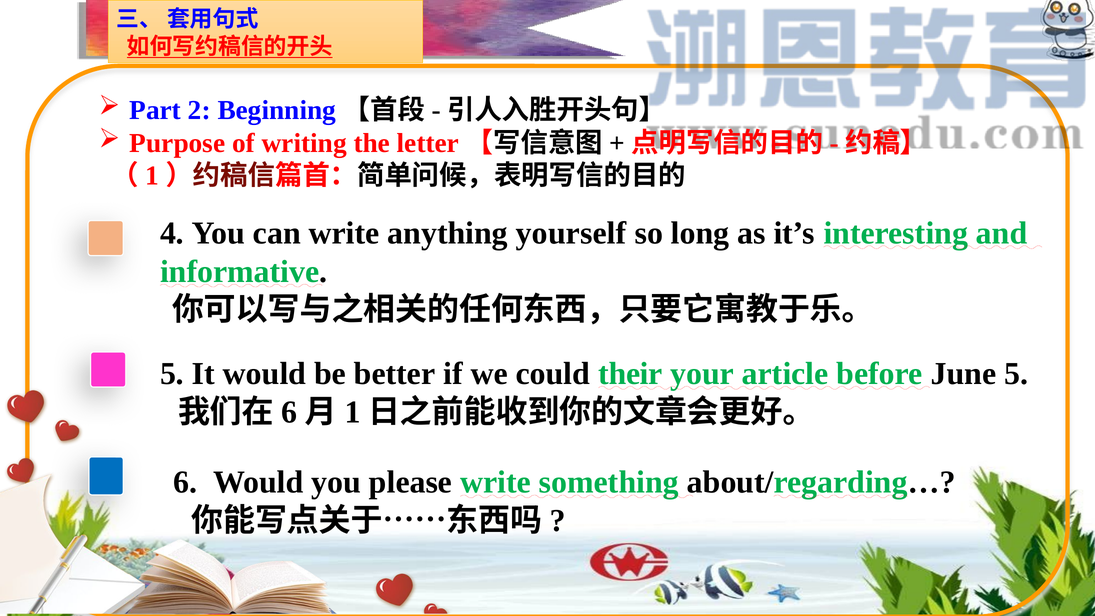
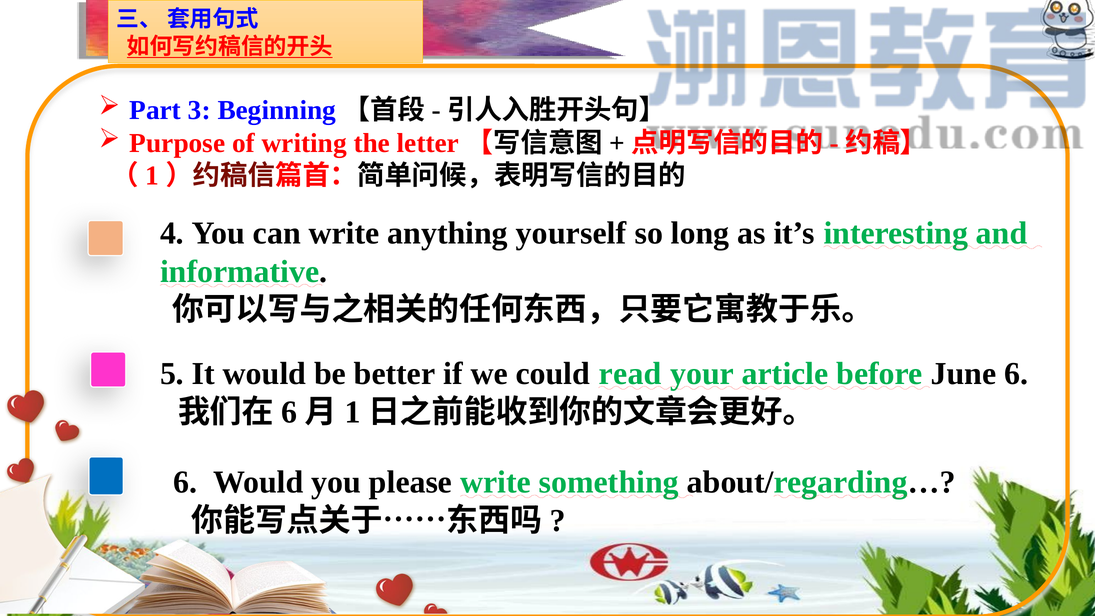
2: 2 -> 3 (199, 110)
their: their -> read (630, 374)
June 5: 5 -> 6 (1016, 374)
